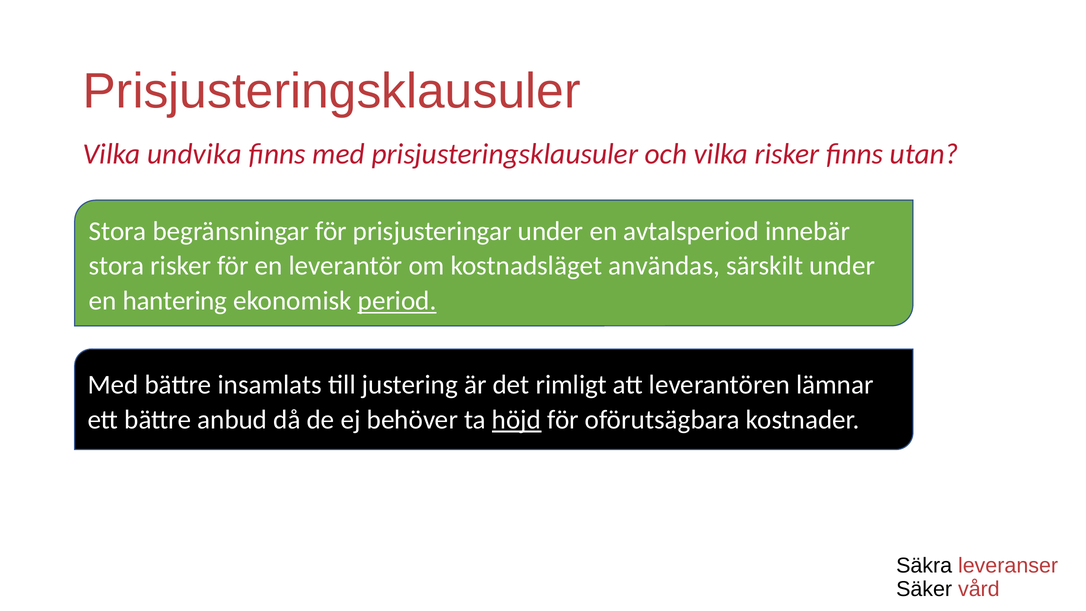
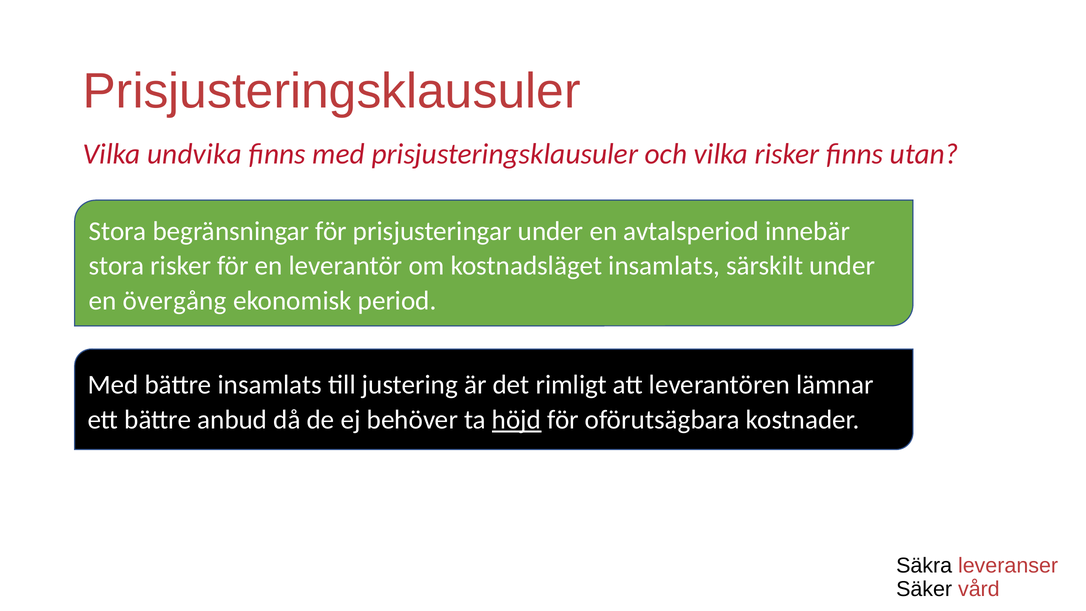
kostnadsläget användas: användas -> insamlats (664, 266)
hantering: hantering -> övergång (175, 301)
period underline: present -> none (397, 301)
